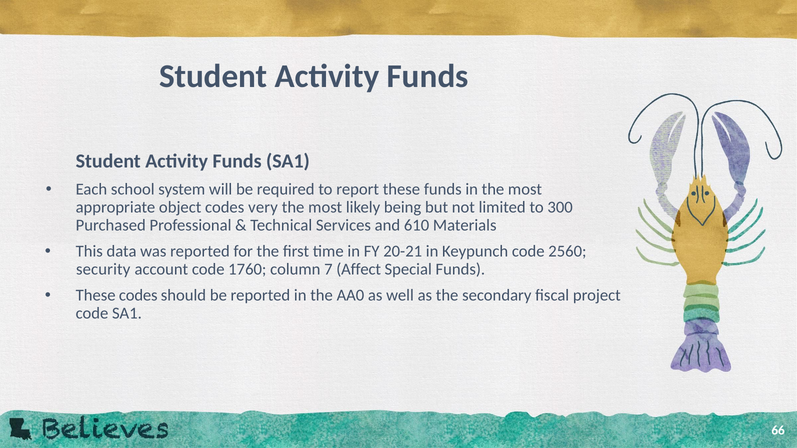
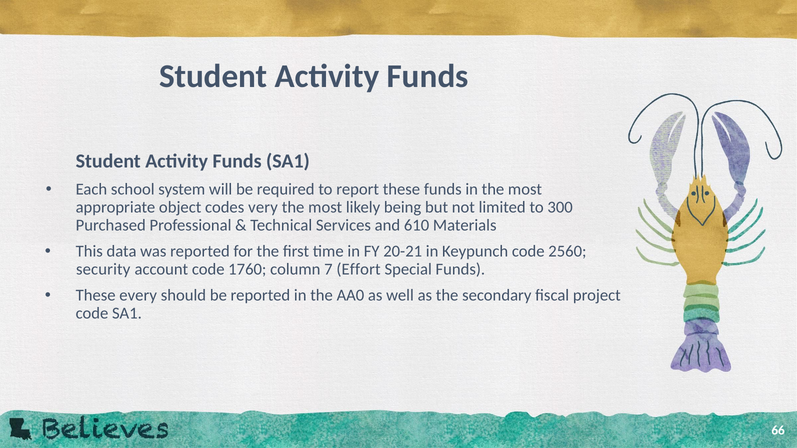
Affect: Affect -> Effort (359, 269)
These codes: codes -> every (138, 296)
